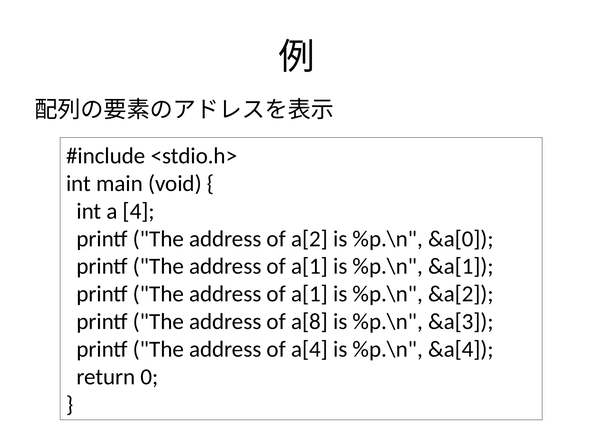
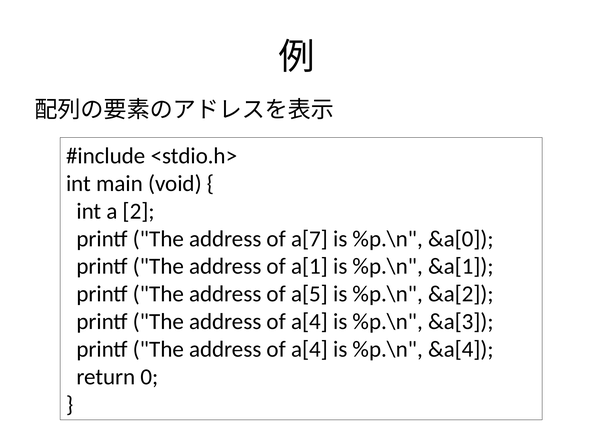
4: 4 -> 2 (139, 211)
a[2: a[2 -> a[7 (309, 239)
a[1: a[1 -> a[5 (309, 295)
a[8: a[8 -> a[4 (309, 322)
